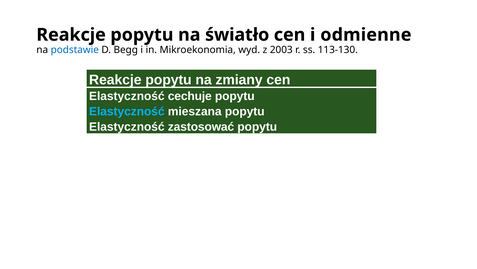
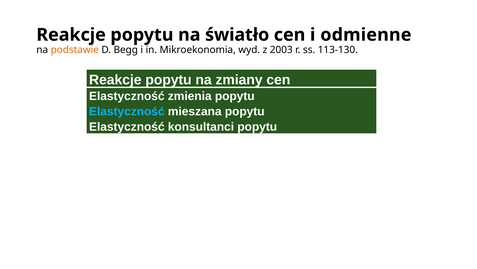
podstawie colour: blue -> orange (75, 50)
cechuje: cechuje -> zmienia (190, 96)
zastosować: zastosować -> konsultanci (201, 127)
